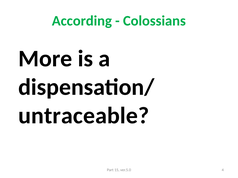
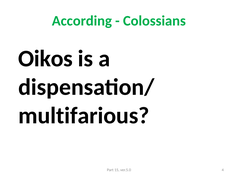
More: More -> Oikos (45, 59)
untraceable: untraceable -> multifarious (84, 116)
